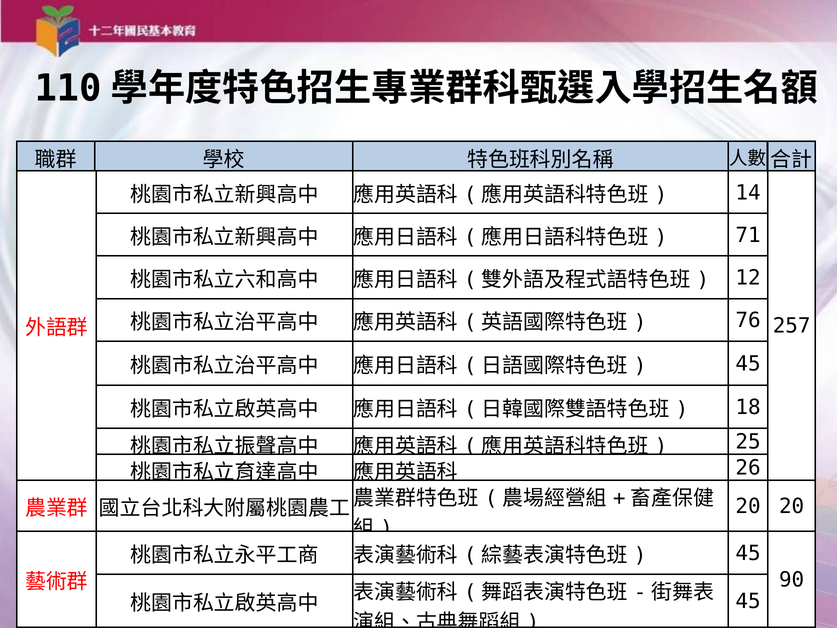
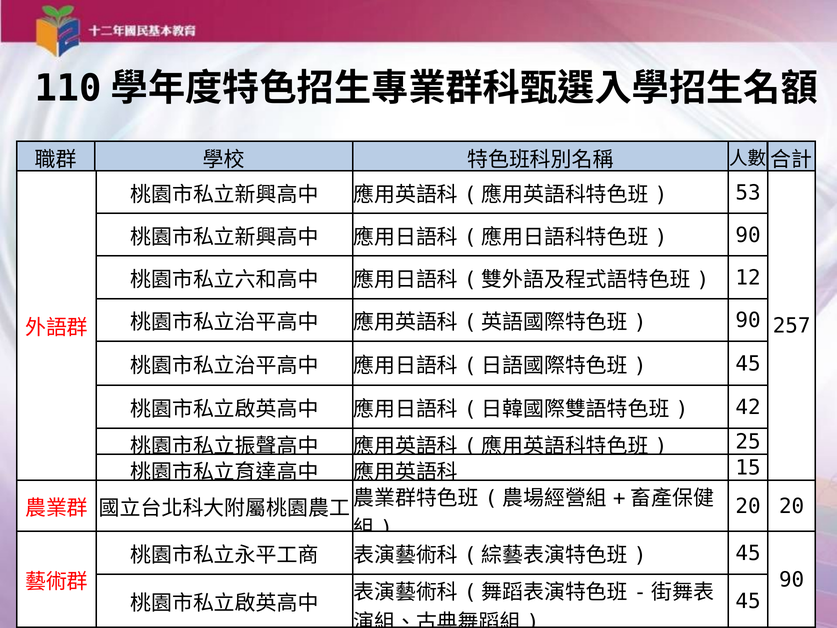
14: 14 -> 53 (748, 193)
71: 71 -> 90 (748, 235)
76: 76 -> 90 (748, 320)
18: 18 -> 42 (748, 407)
26: 26 -> 15 (748, 468)
